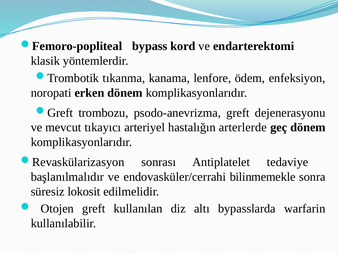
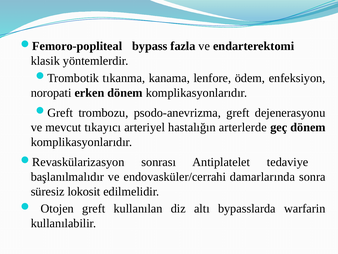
kord: kord -> fazla (183, 46)
bilinmemekle: bilinmemekle -> damarlarında (262, 176)
